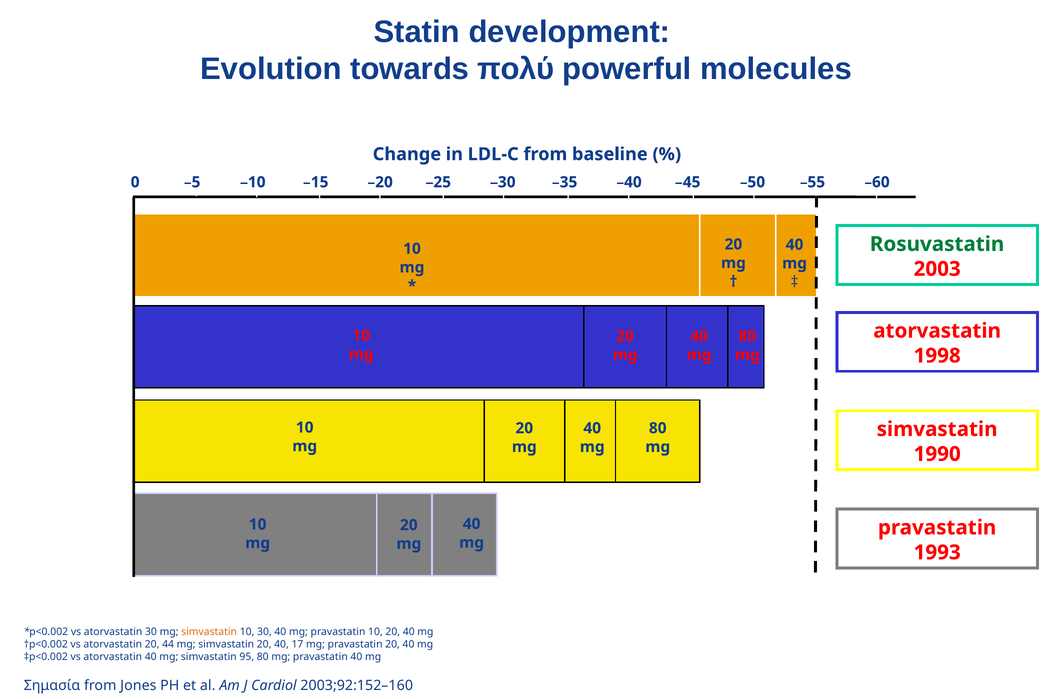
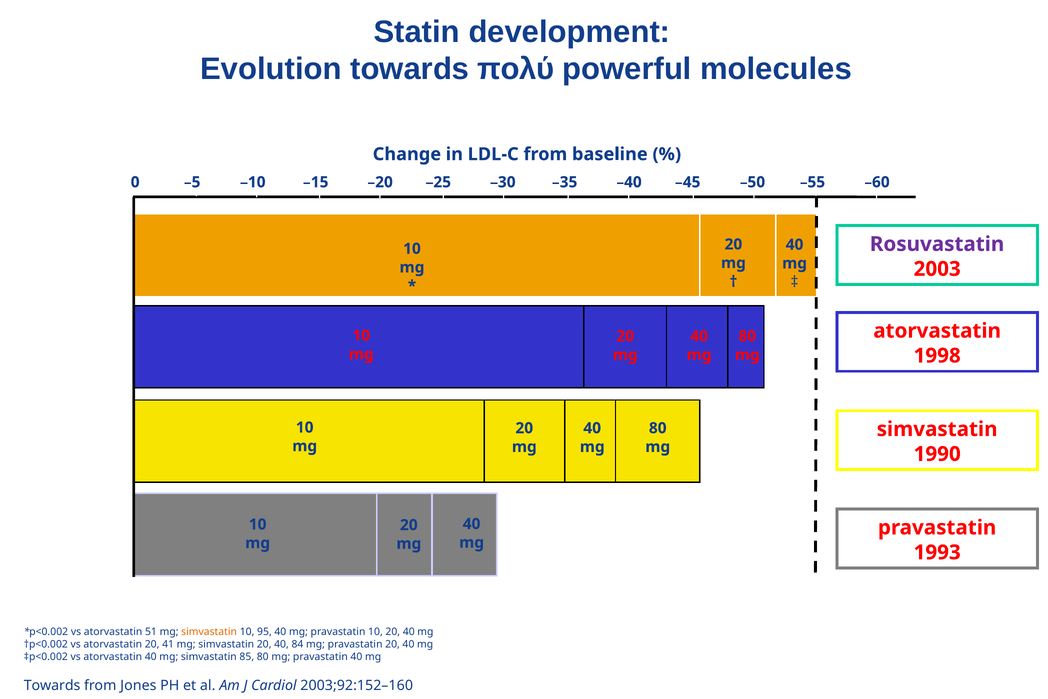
Rosuvastatin colour: green -> purple (937, 244)
atorvastatin 30: 30 -> 51 (151, 632)
10 30: 30 -> 95 (264, 632)
44: 44 -> 41 (168, 644)
17: 17 -> 84 (297, 644)
95: 95 -> 85 (247, 656)
Σημασία: Σημασία -> Towards (52, 685)
